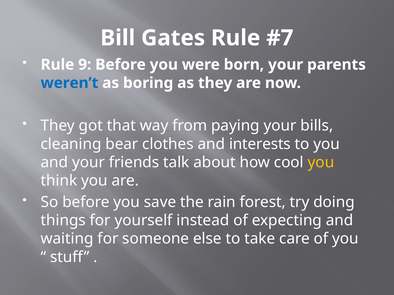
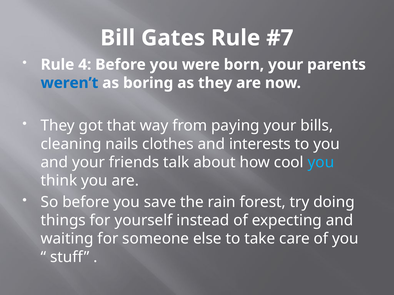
9: 9 -> 4 (85, 65)
bear: bear -> nails (122, 144)
you colour: yellow -> light blue (321, 163)
